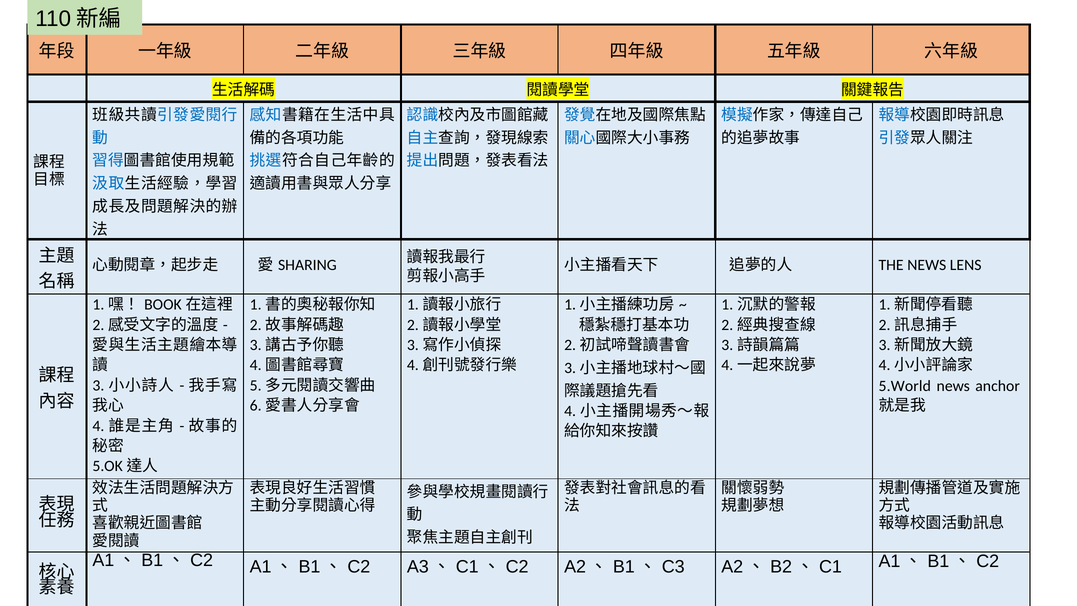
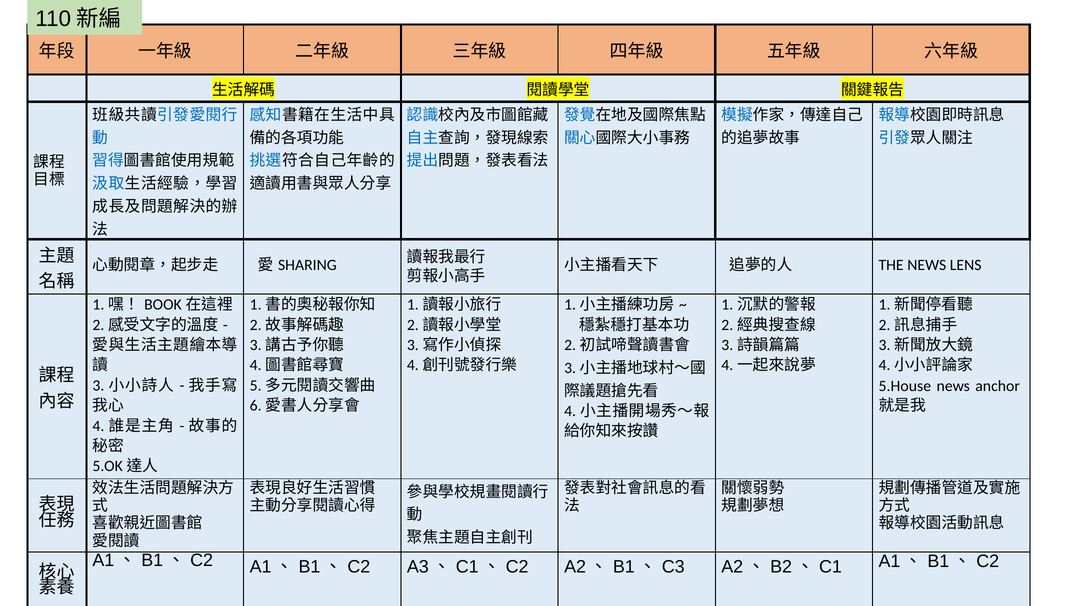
5.World: 5.World -> 5.House (905, 386)
